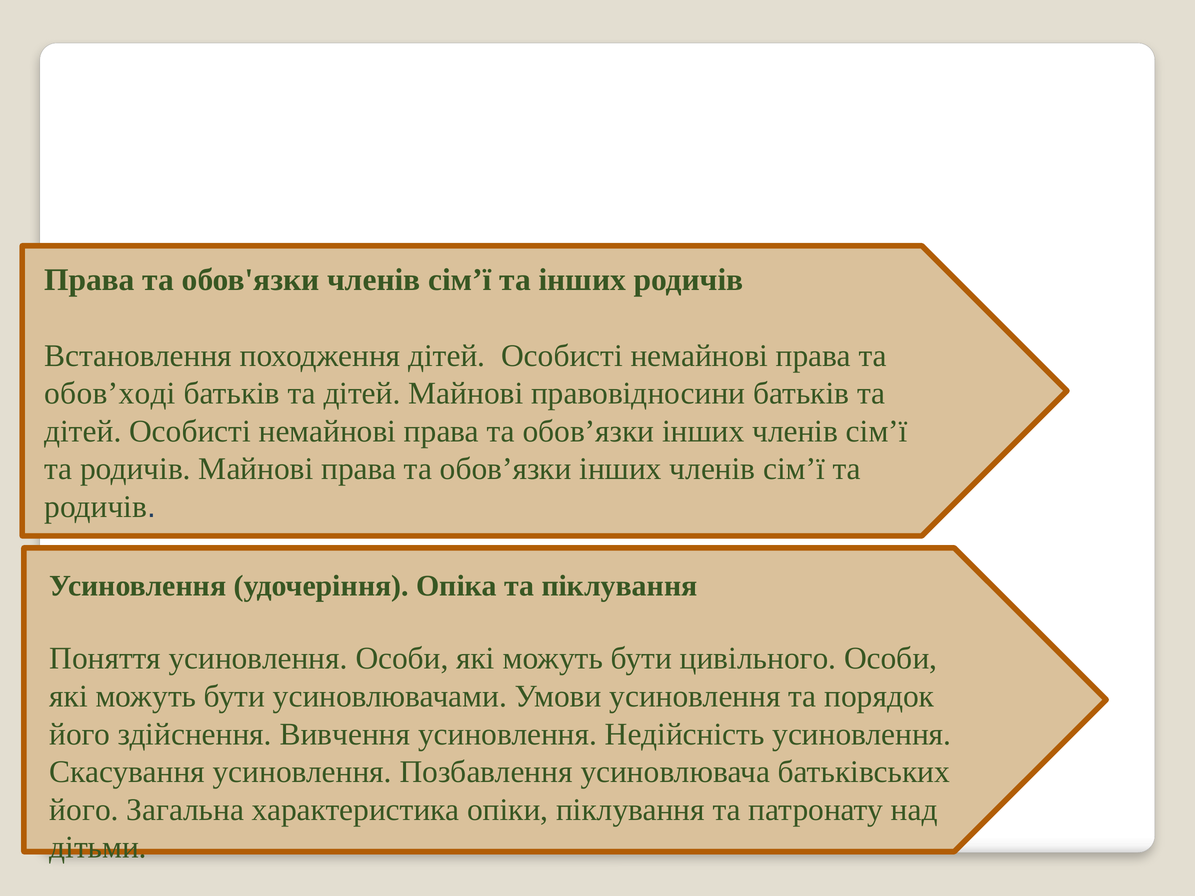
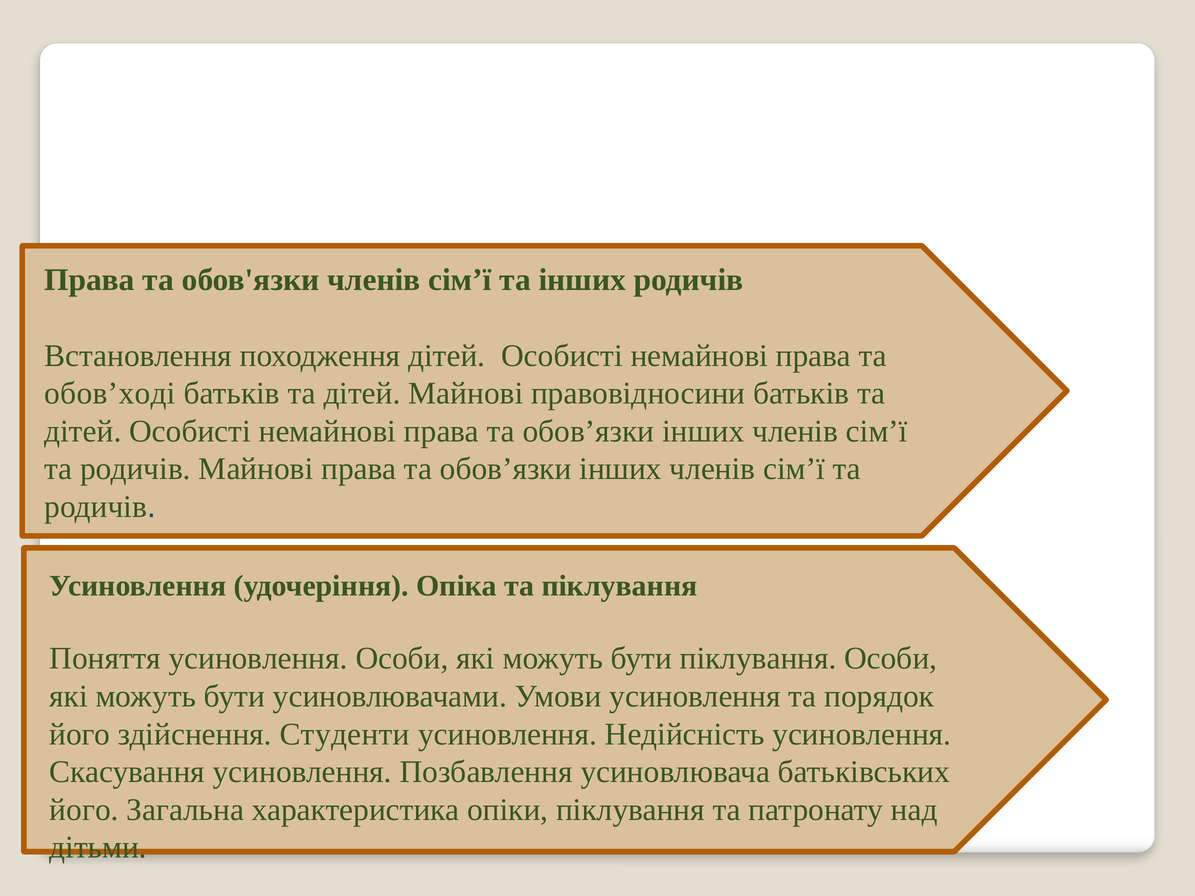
бути цивільного: цивільного -> піклування (758, 659)
Вивчення: Вивчення -> Студенти (345, 734)
